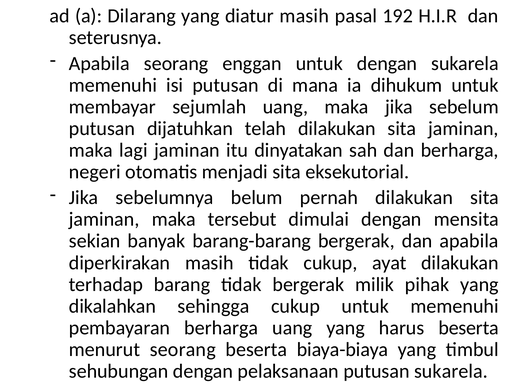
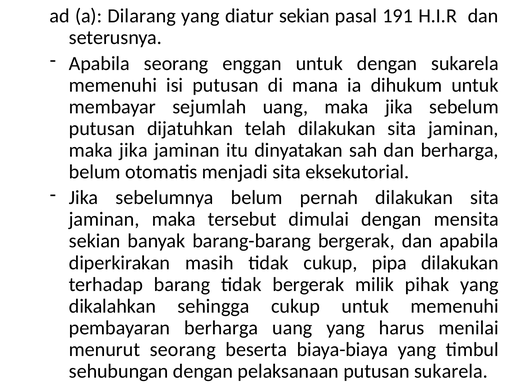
diatur masih: masih -> sekian (304, 16)
192: 192 -> 191 (398, 16)
lagi: lagi -> jika (133, 150)
negeri: negeri -> belum (95, 172)
ayat: ayat -> pipa (389, 263)
harus beserta: beserta -> menilai (469, 328)
